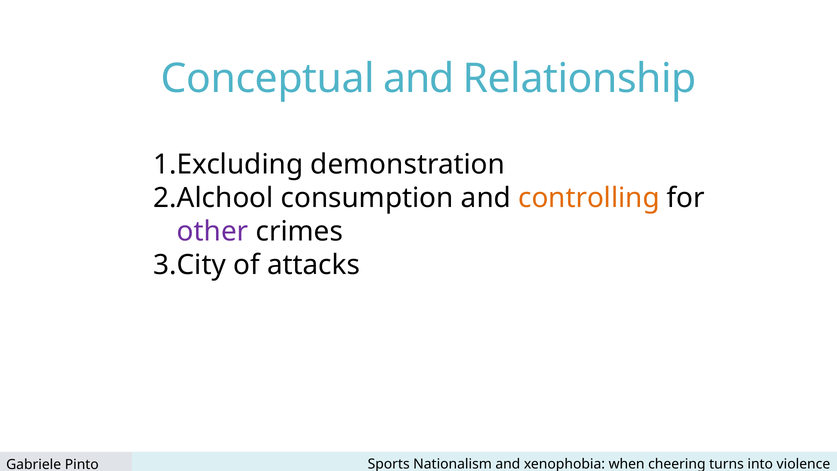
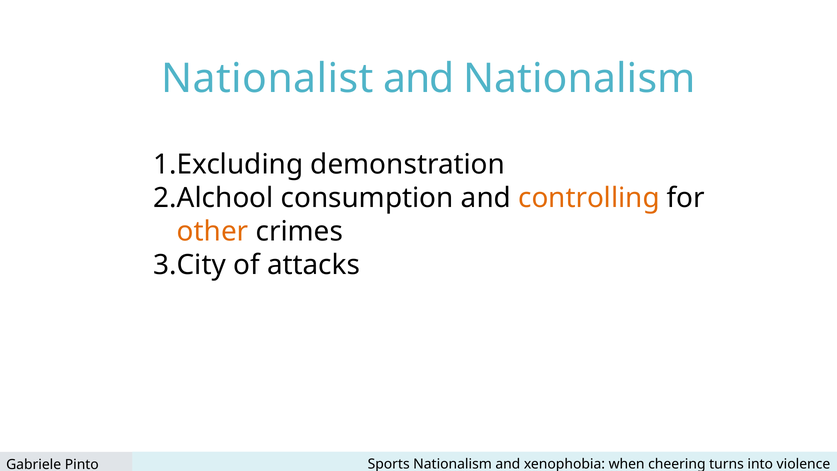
Conceptual: Conceptual -> Nationalist (267, 79)
and Relationship: Relationship -> Nationalism (579, 79)
other colour: purple -> orange (213, 232)
